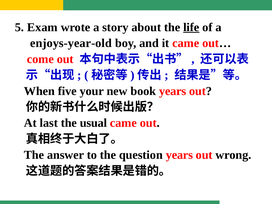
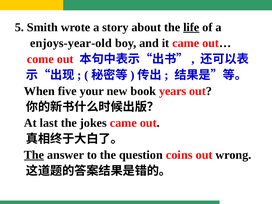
Exam: Exam -> Smith (42, 27)
usual: usual -> jokes (93, 123)
The underline: none -> present (34, 155)
question years: years -> coins (179, 155)
